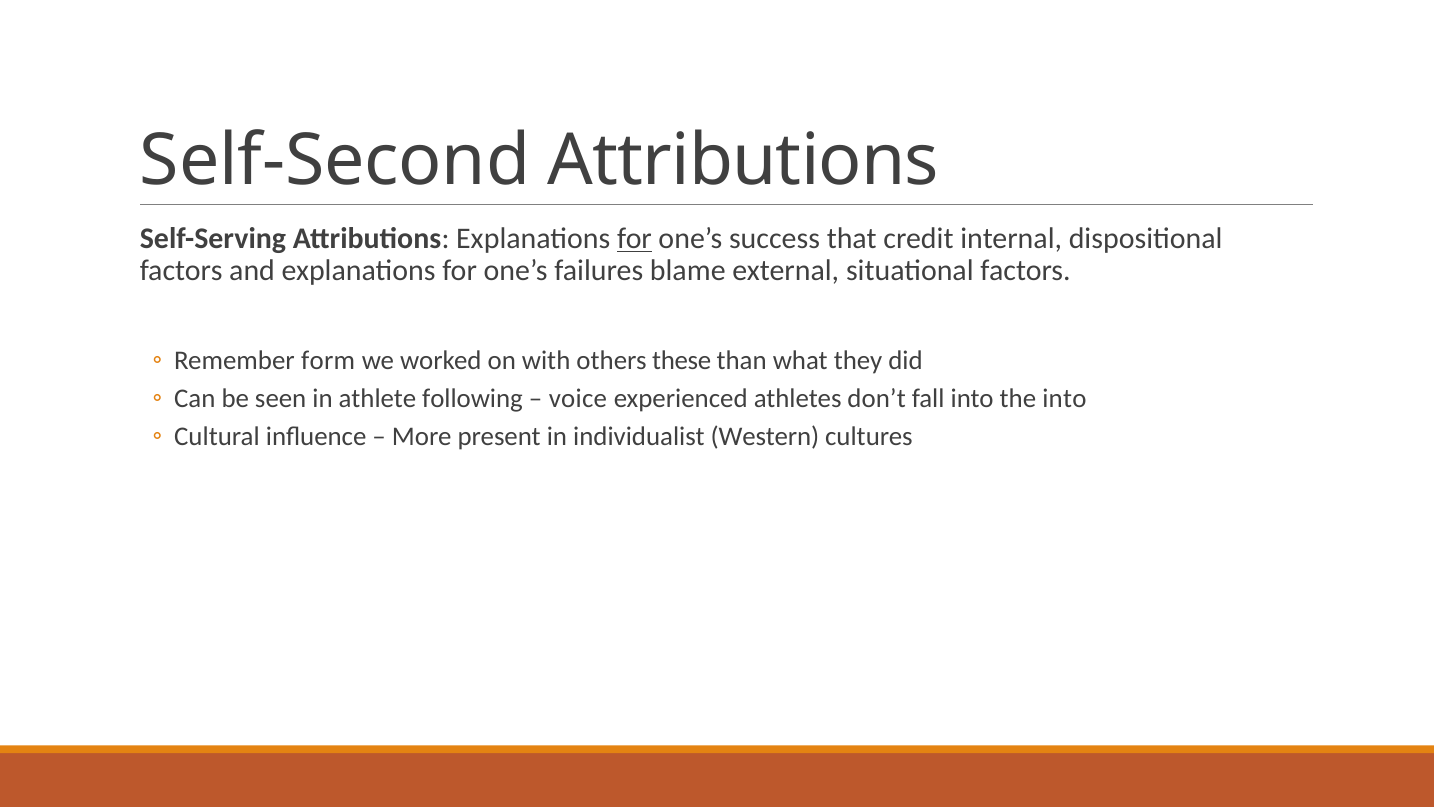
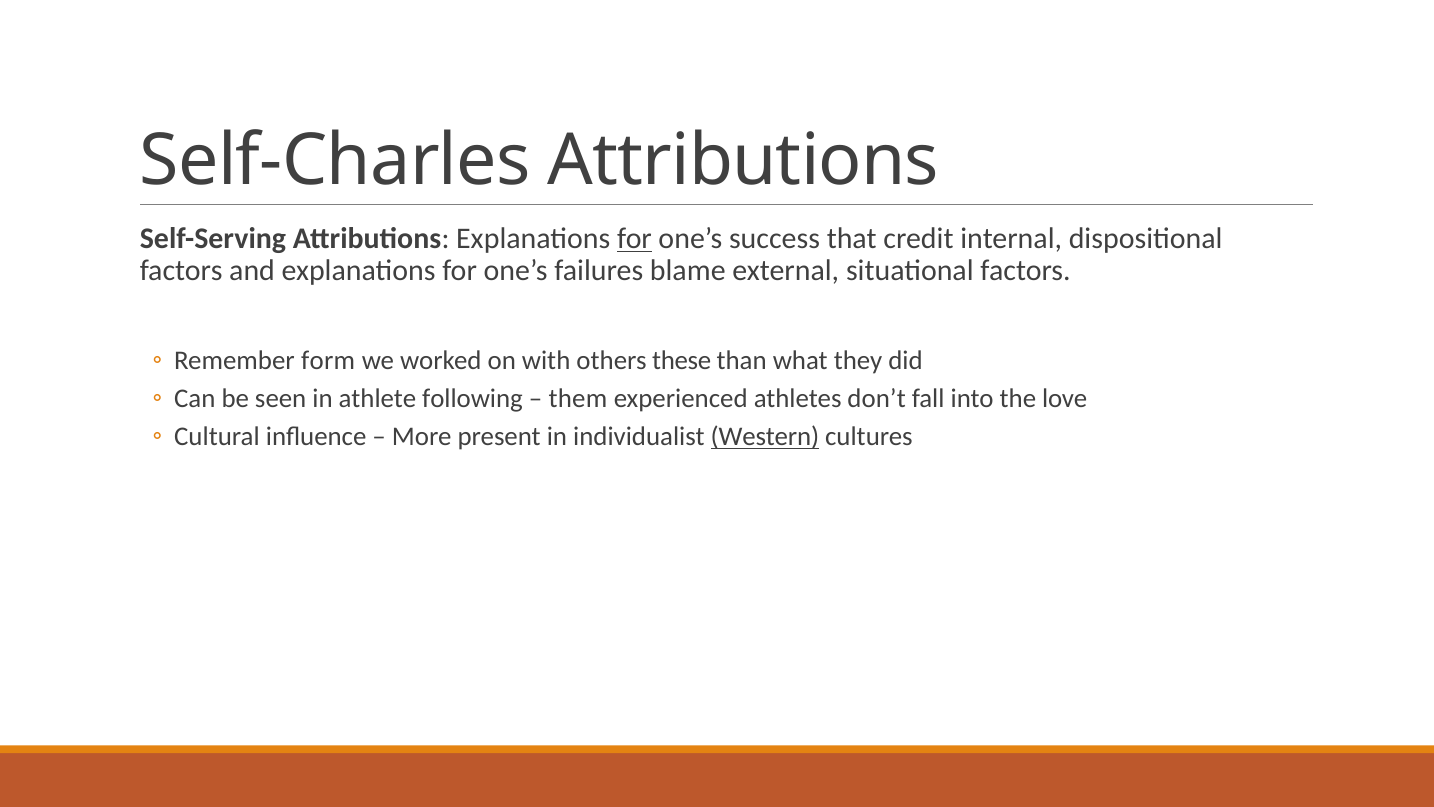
Self-Second: Self-Second -> Self-Charles (335, 161)
voice: voice -> them (578, 399)
the into: into -> love (1065, 399)
Western underline: none -> present (765, 437)
